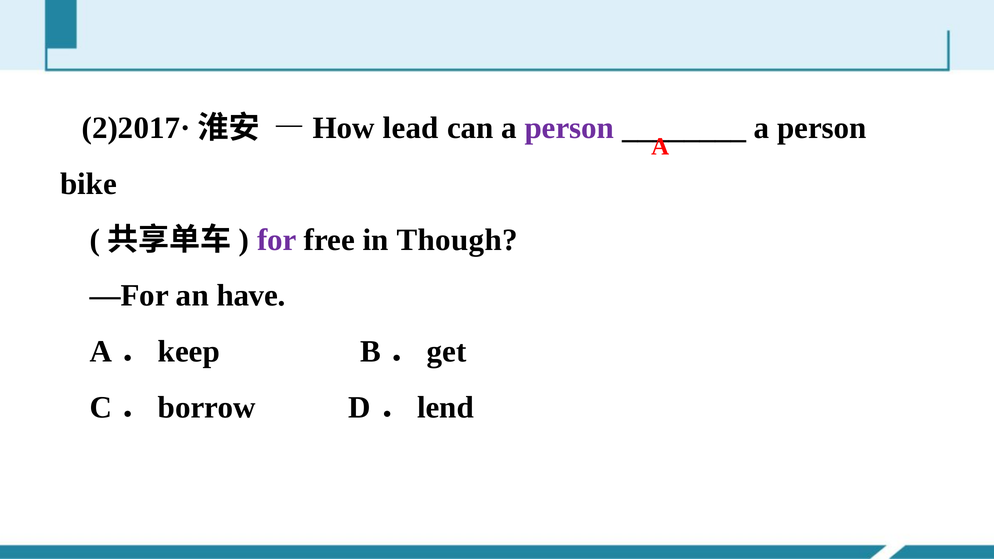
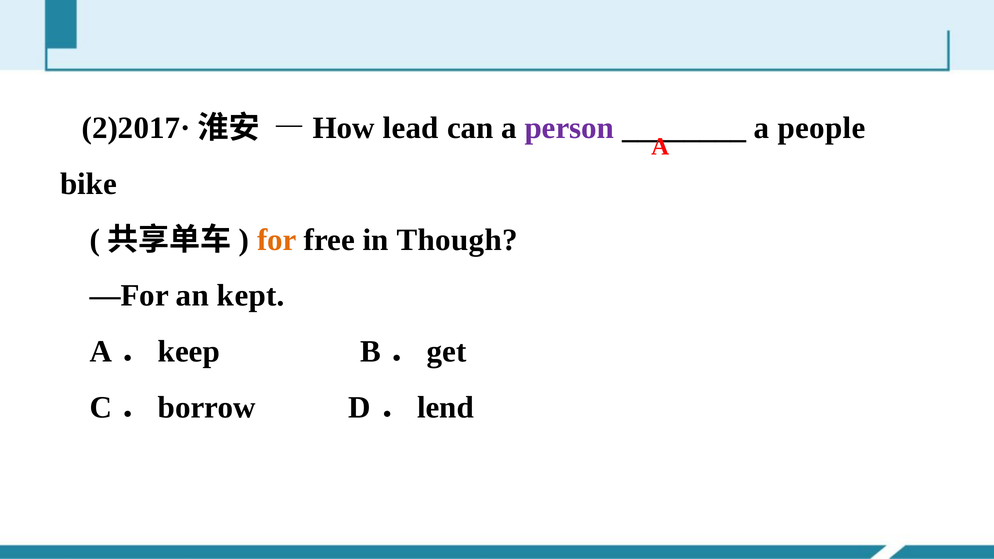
person: person -> people (822, 128)
for colour: purple -> orange (277, 240)
have: have -> kept (251, 296)
